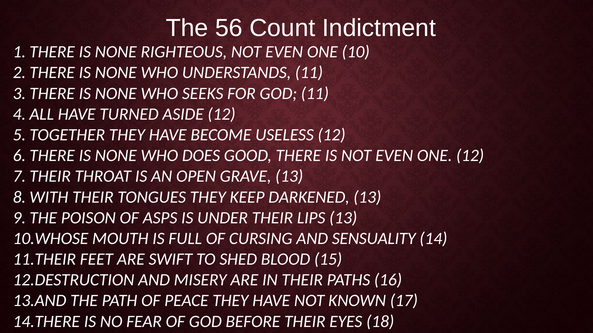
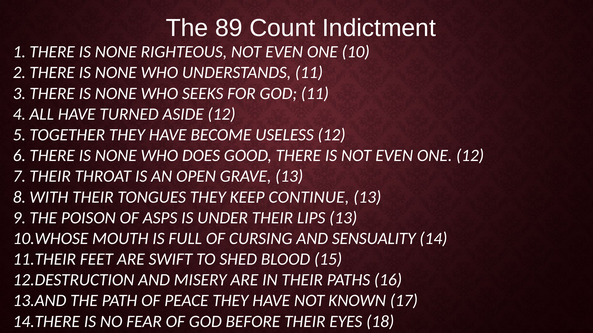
56: 56 -> 89 (229, 28)
DARKENED: DARKENED -> CONTINUE (309, 197)
